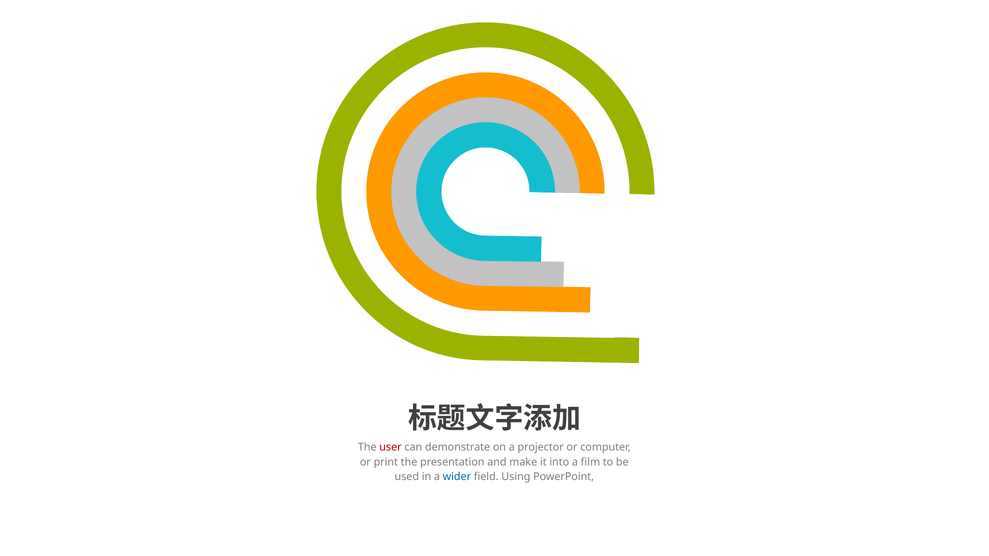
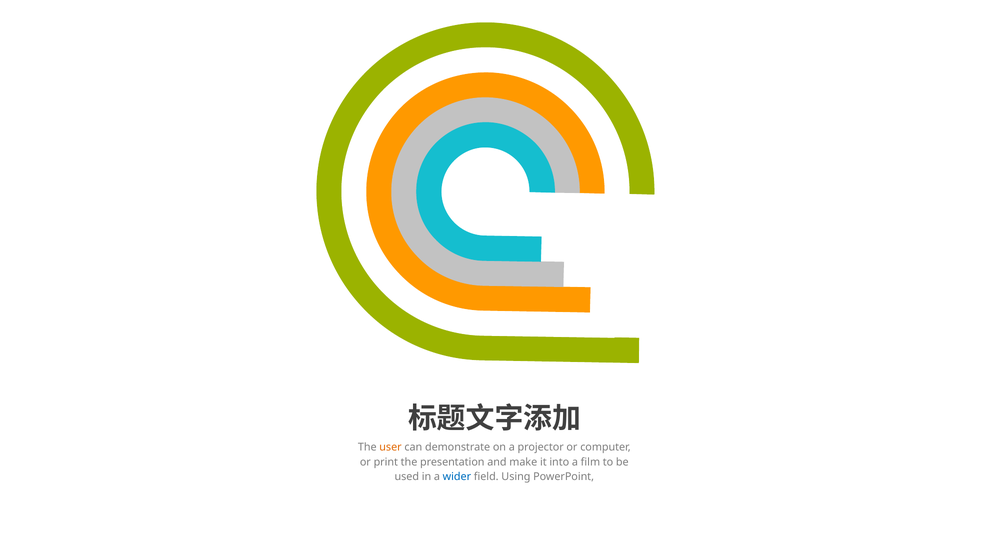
user colour: red -> orange (391, 447)
